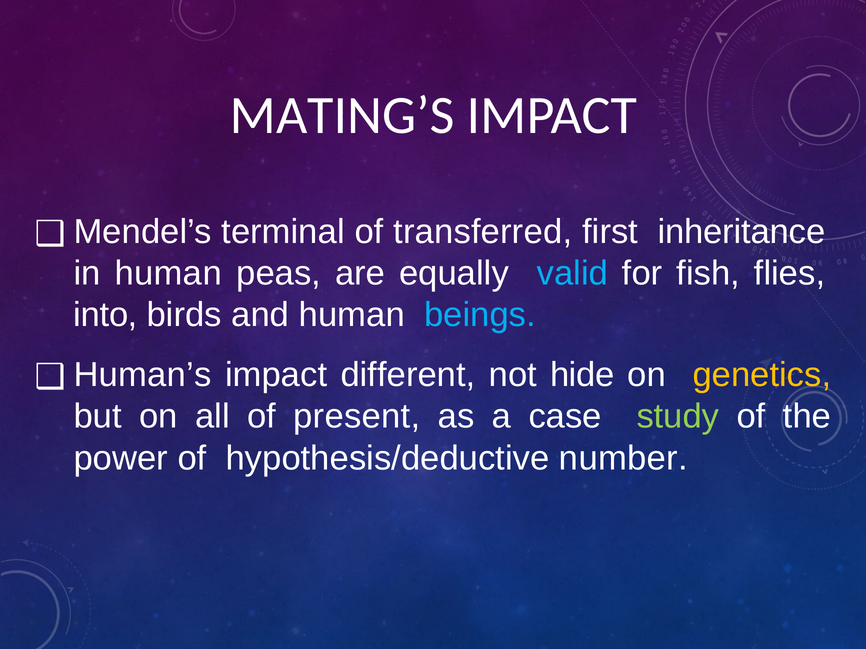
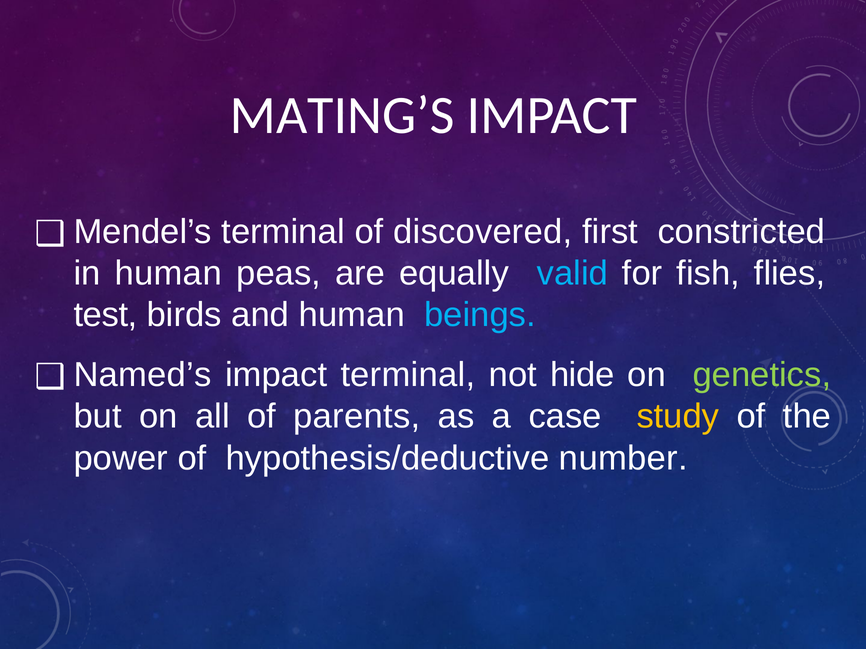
transferred: transferred -> discovered (483, 232)
inheritance: inheritance -> constricted (741, 232)
into: into -> test (106, 315)
Human’s: Human’s -> Named’s (143, 375)
impact different: different -> terminal (408, 375)
genetics colour: yellow -> light green (762, 375)
present: present -> parents (357, 417)
study colour: light green -> yellow (678, 417)
